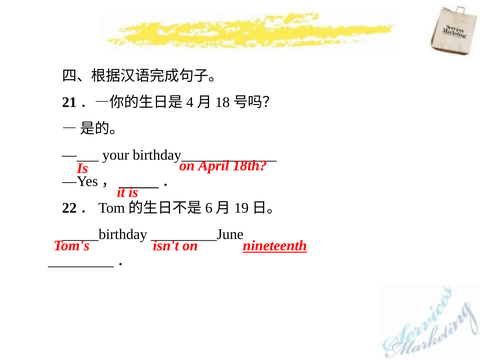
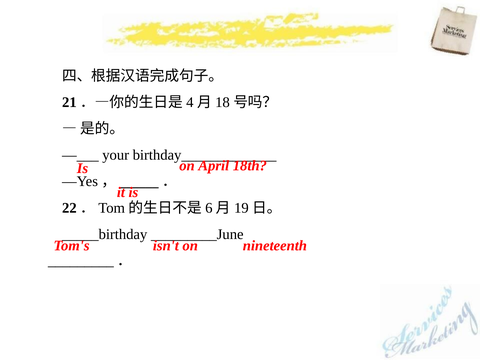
nineteenth underline: present -> none (275, 246)
